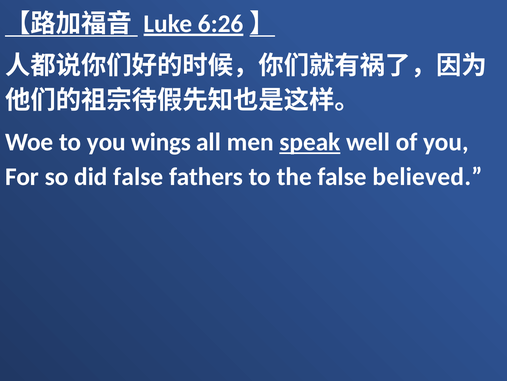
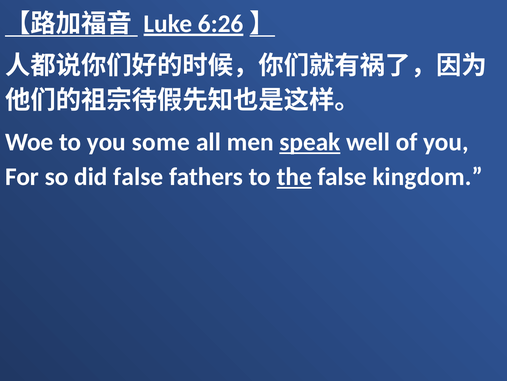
wings: wings -> some (161, 142)
the underline: none -> present (294, 177)
believed: believed -> kingdom (428, 177)
